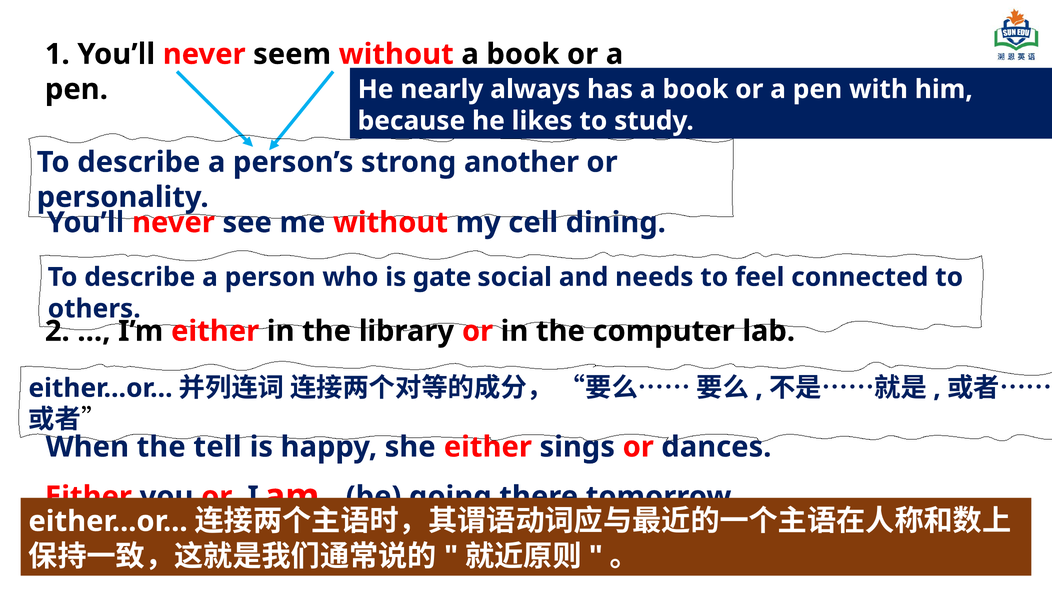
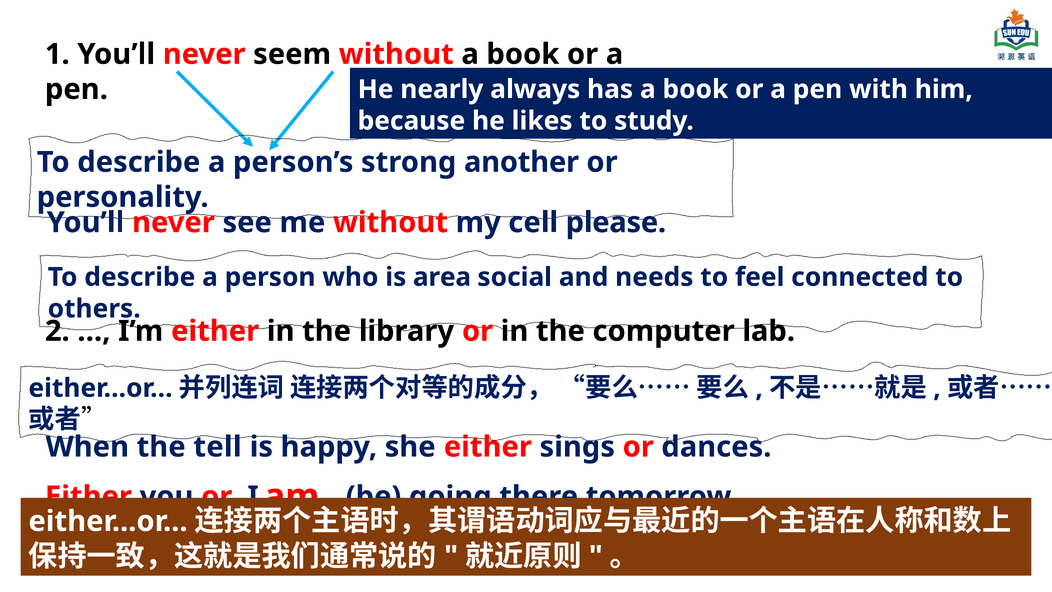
dining: dining -> please (616, 222)
gate: gate -> area (442, 277)
